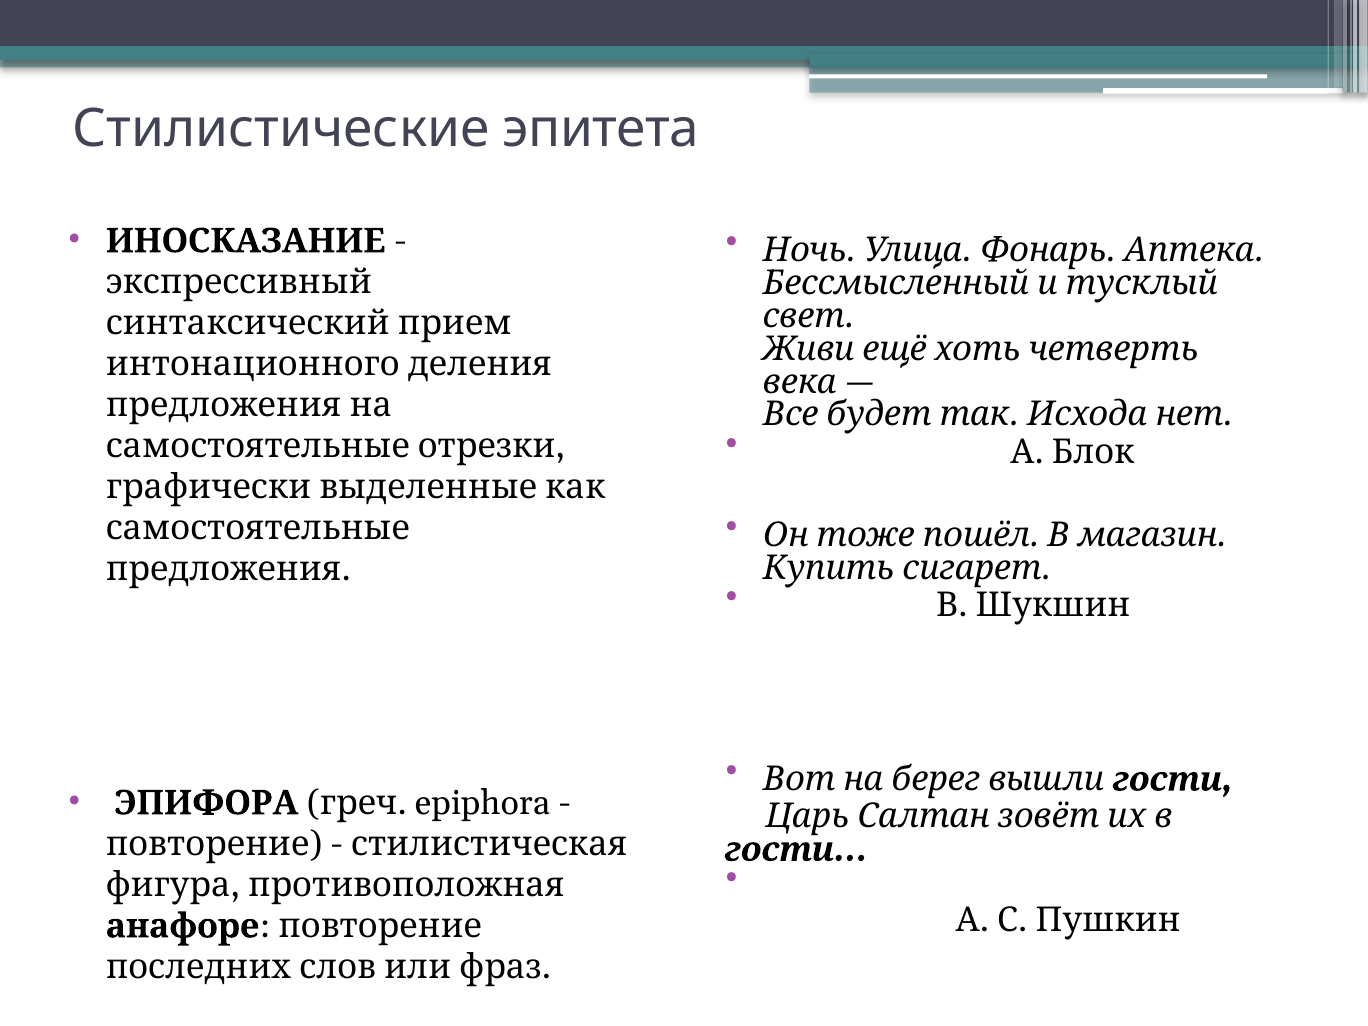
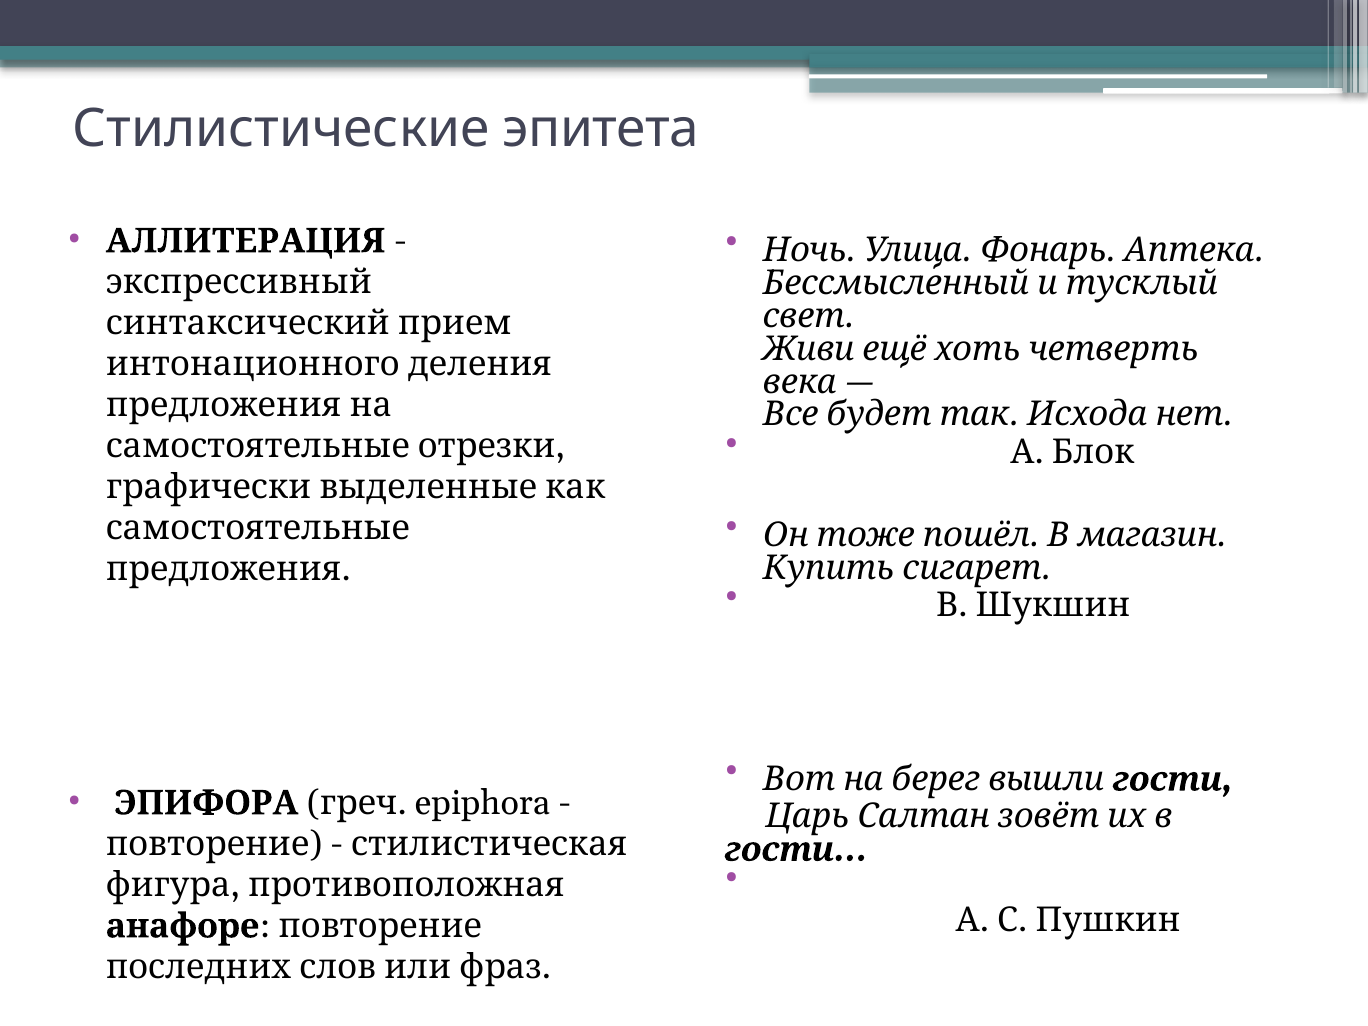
ИНОСКАЗАНИЕ: ИНОСКАЗАНИЕ -> АЛЛИТЕРАЦИЯ (246, 241)
